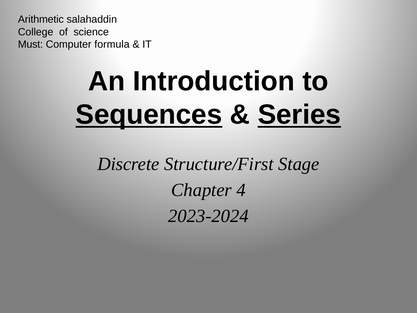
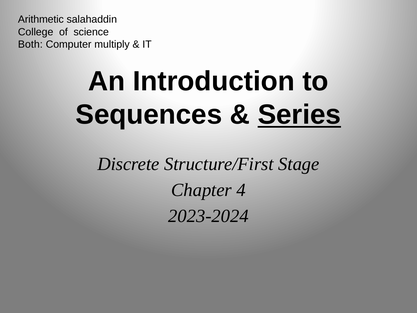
Must: Must -> Both (30, 44)
formula: formula -> multiply (112, 44)
Sequences underline: present -> none (149, 115)
